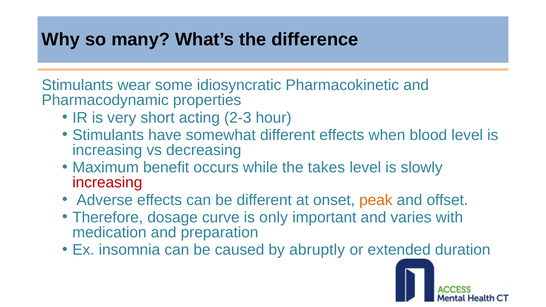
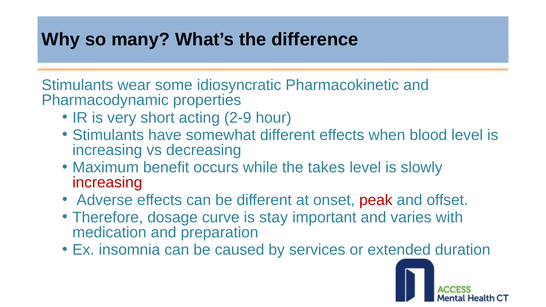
2-3: 2-3 -> 2-9 (238, 118)
peak colour: orange -> red (376, 200)
only: only -> stay (274, 218)
abruptly: abruptly -> services (317, 250)
